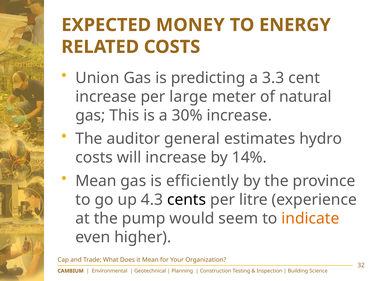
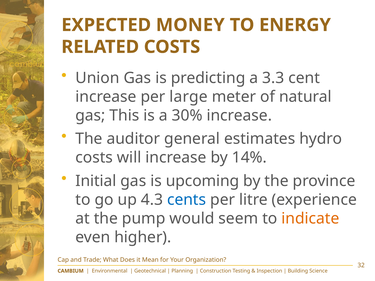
Mean: Mean -> Initial (96, 181)
efficiently: efficiently -> upcoming (203, 181)
cents colour: black -> blue (187, 200)
